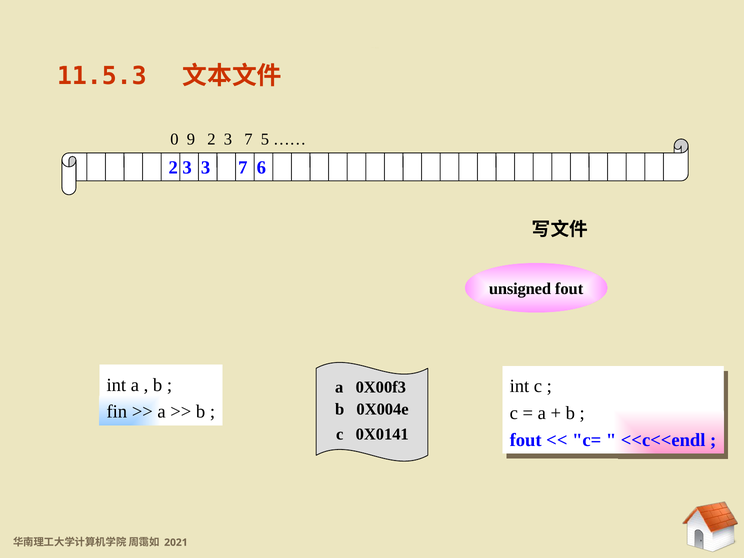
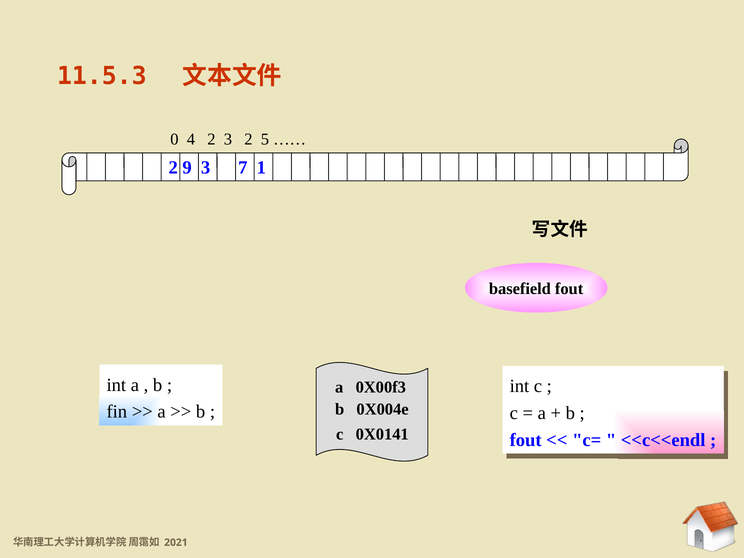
9: 9 -> 4 (191, 139)
2 3 7: 7 -> 2 (248, 139)
3: 3 -> 9 (187, 168)
6: 6 -> 1 (261, 168)
unsigned: unsigned -> basefield (520, 289)
